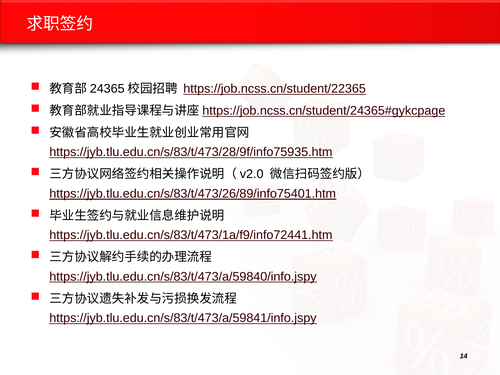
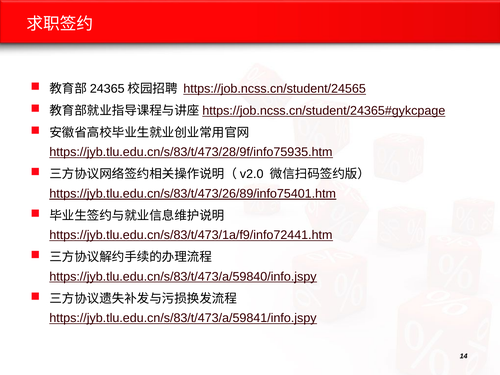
https://job.ncss.cn/student/22365: https://job.ncss.cn/student/22365 -> https://job.ncss.cn/student/24565 (275, 89)
